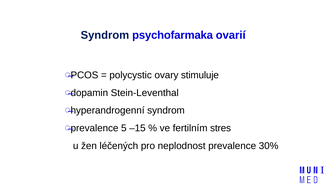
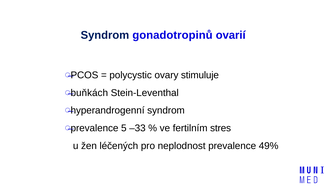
psychofarmaka: psychofarmaka -> gonadotropinů (172, 35)
dopamin: dopamin -> buňkách (89, 93)
–15: –15 -> –33 (137, 128)
30%: 30% -> 49% (269, 146)
